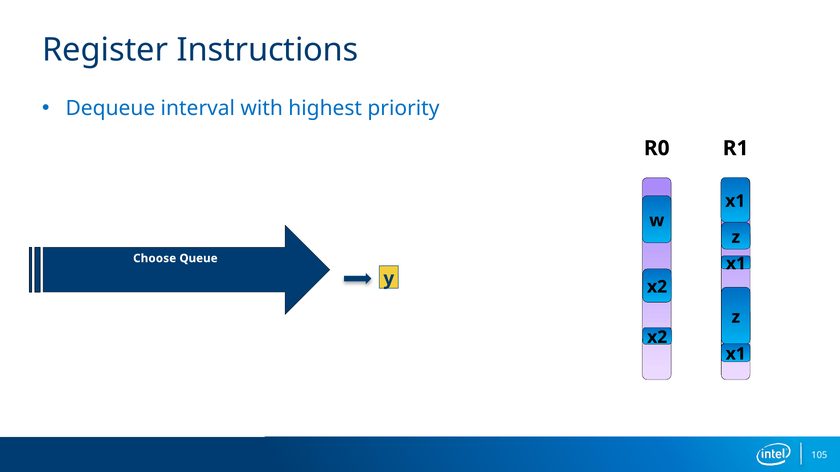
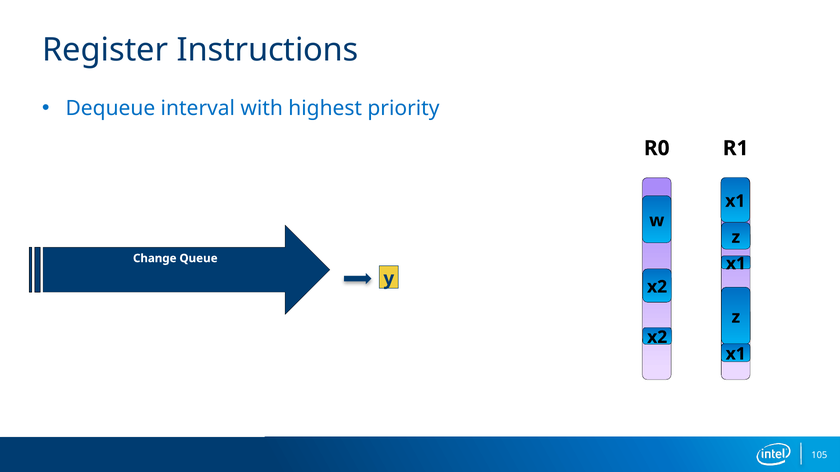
Choose: Choose -> Change (155, 259)
